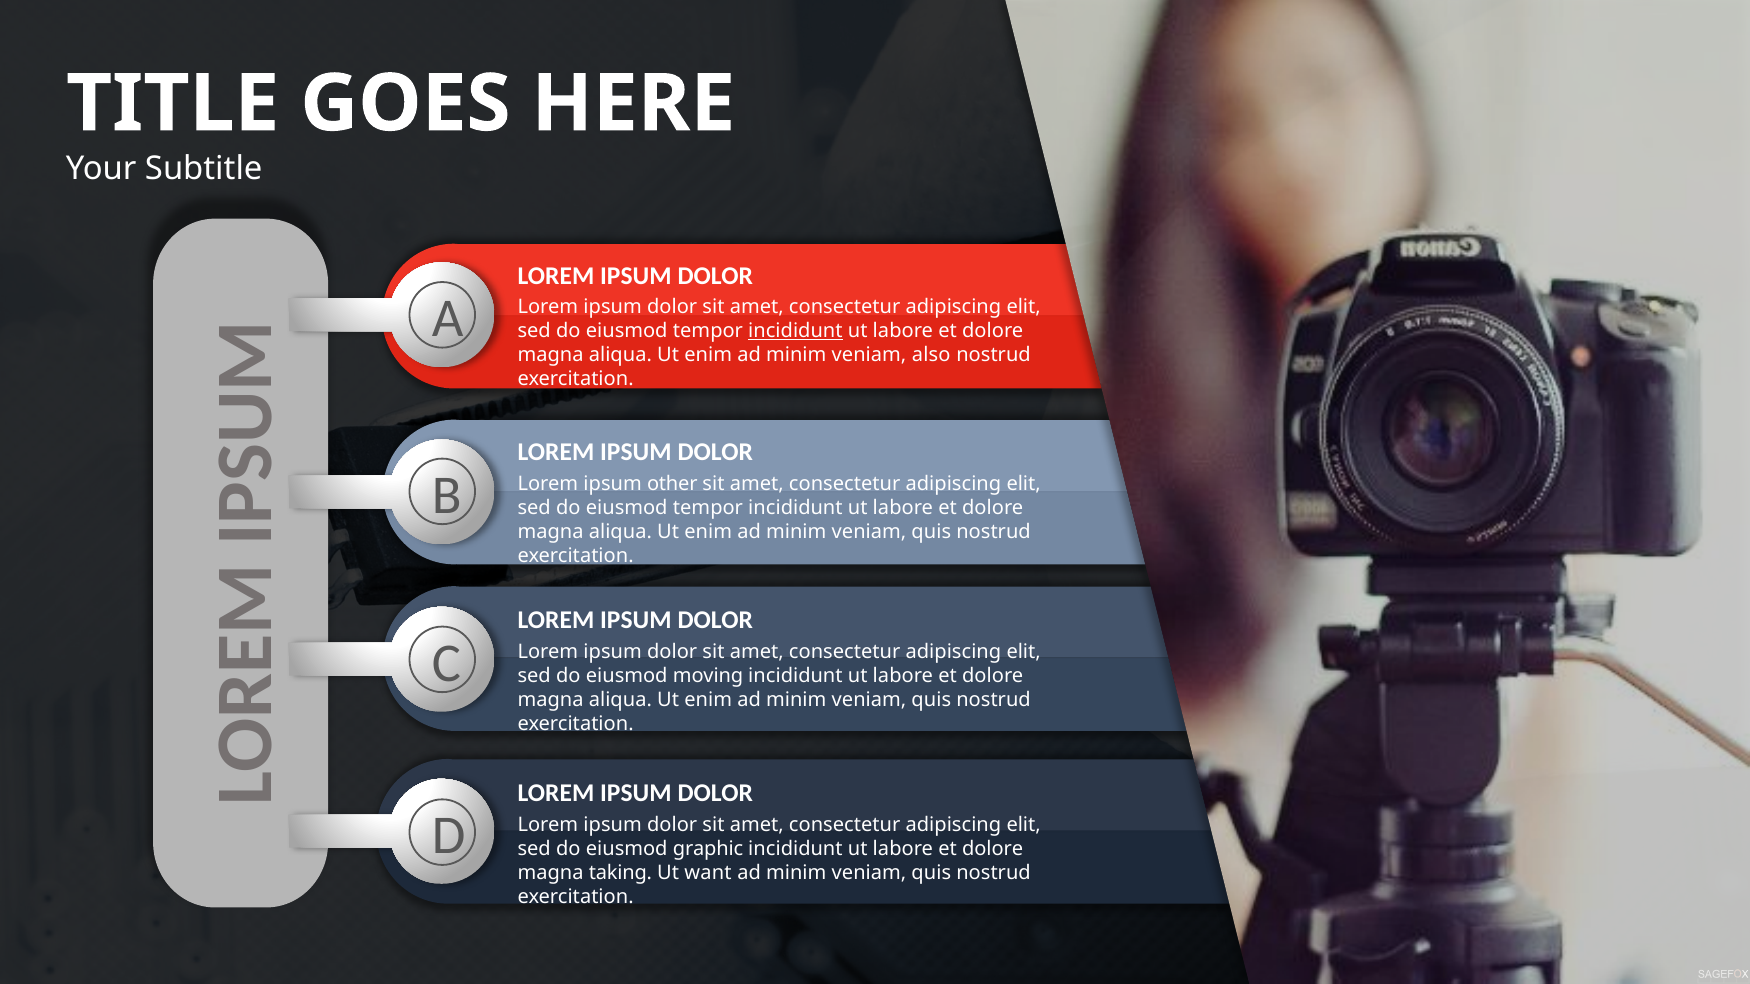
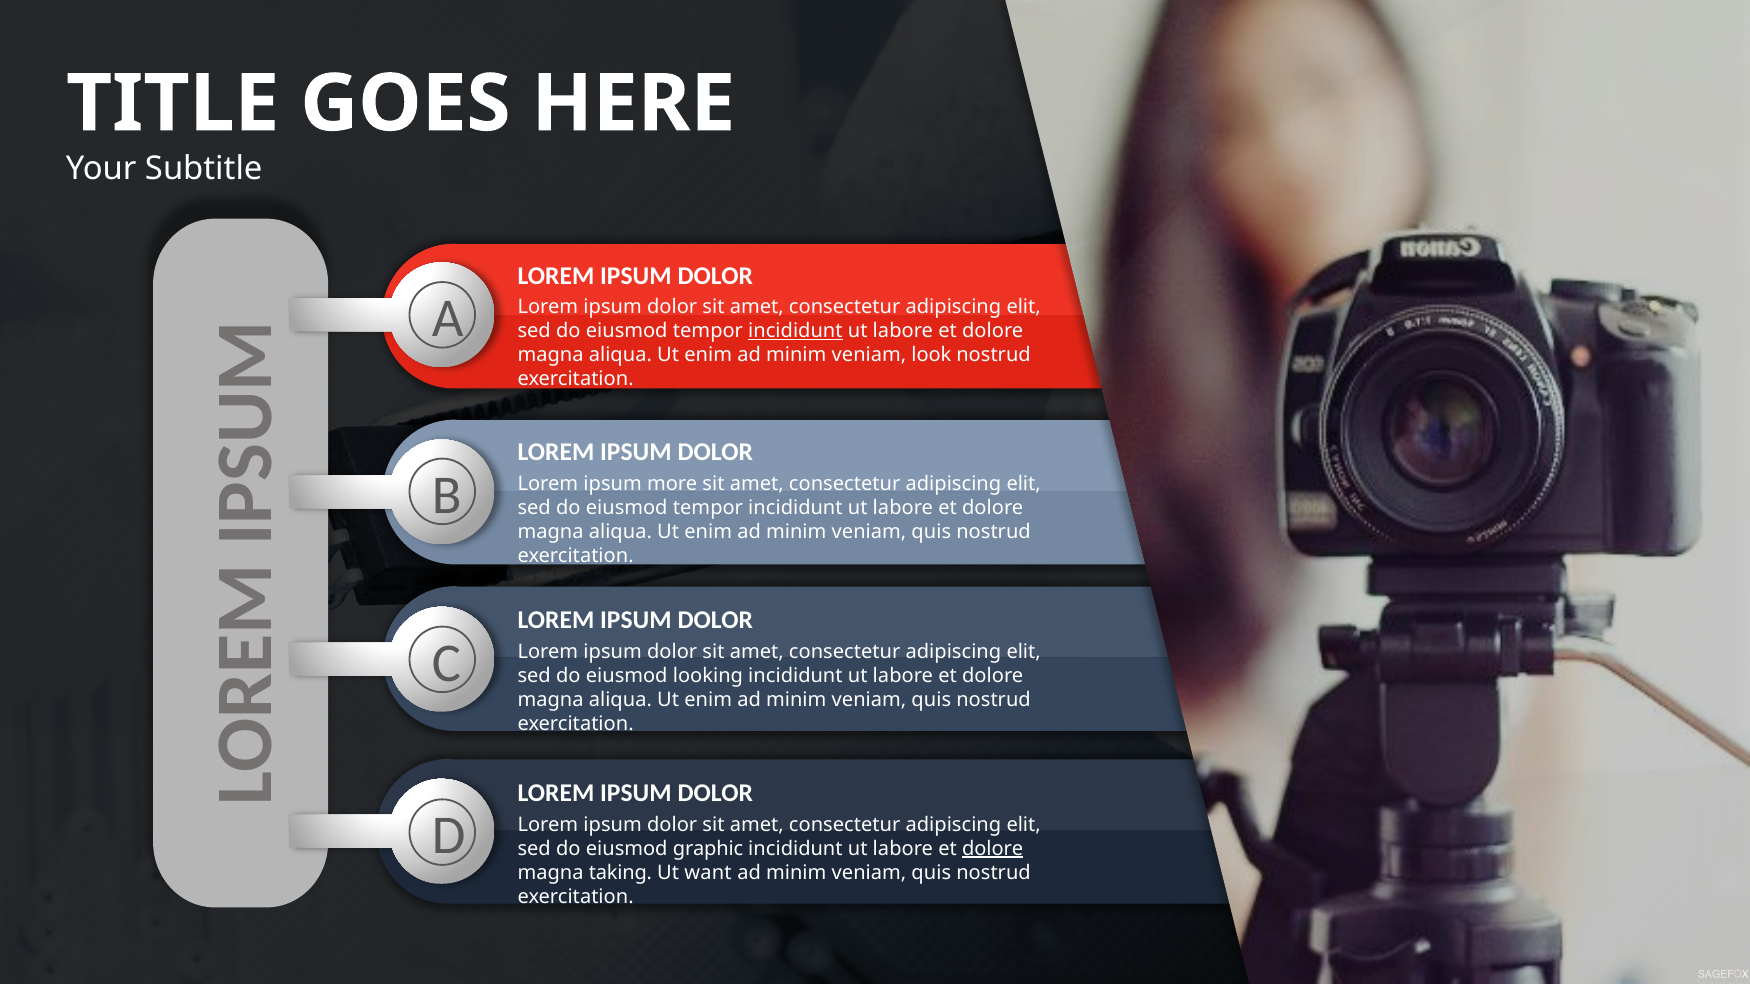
also: also -> look (931, 355)
other: other -> more (672, 484)
moving: moving -> looking (708, 676)
dolore underline: none -> present (993, 849)
